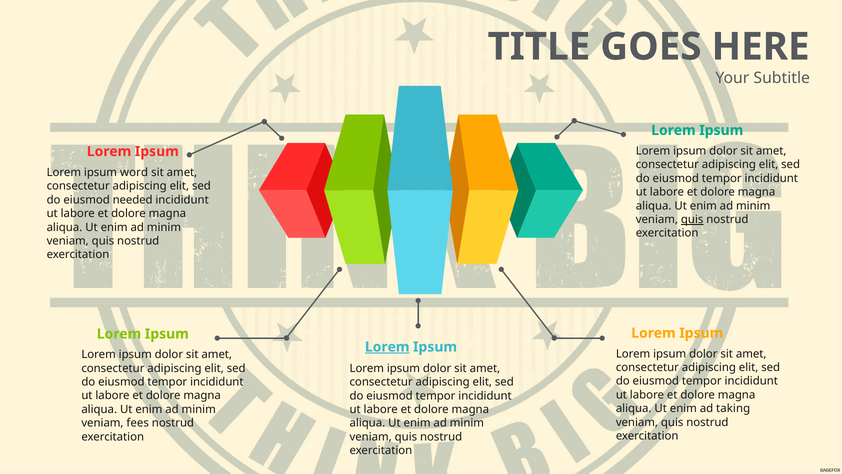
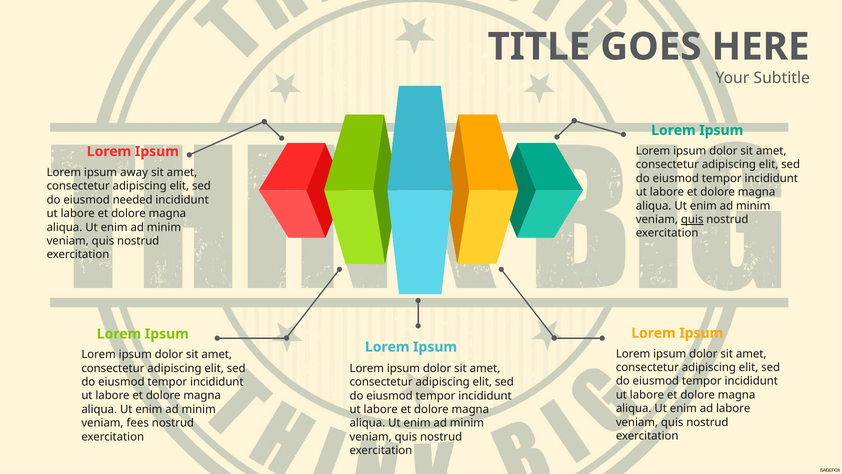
word: word -> away (134, 172)
Lorem underline: present -> none (387, 347)
ad taking: taking -> labore (733, 408)
